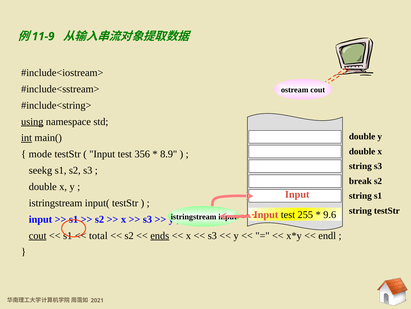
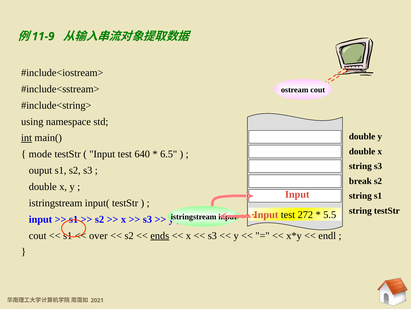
using underline: present -> none (32, 121)
356: 356 -> 640 (142, 154)
8.9: 8.9 -> 6.5 (169, 154)
seekg: seekg -> ouput (40, 170)
255: 255 -> 272 (305, 214)
9.6: 9.6 -> 5.5 (330, 214)
cout underline: present -> none (38, 235)
total: total -> over (98, 235)
